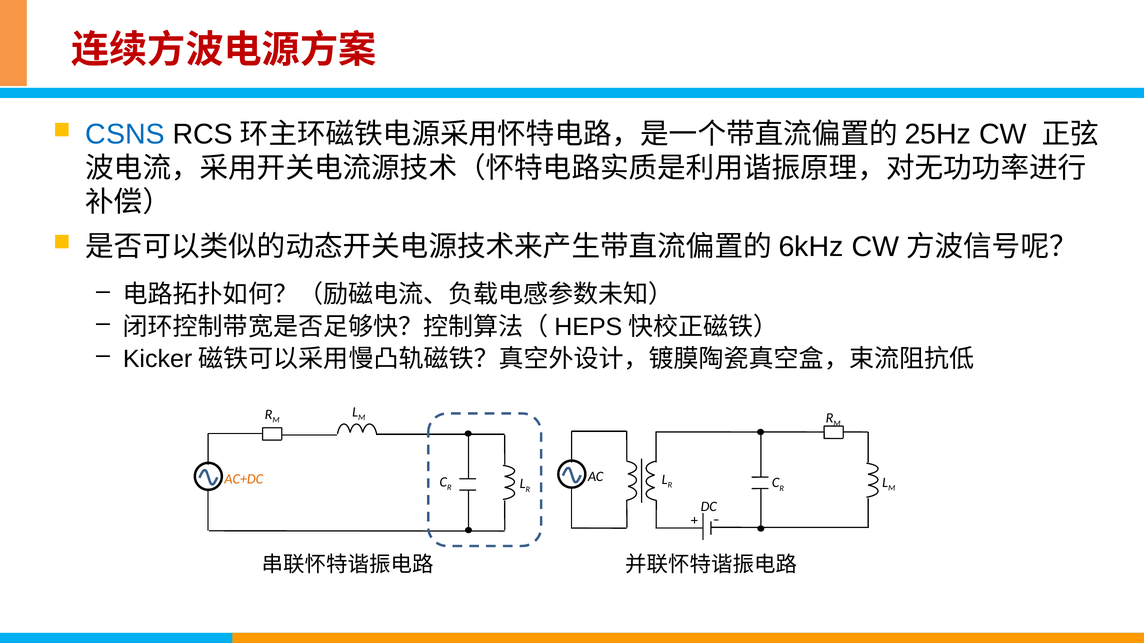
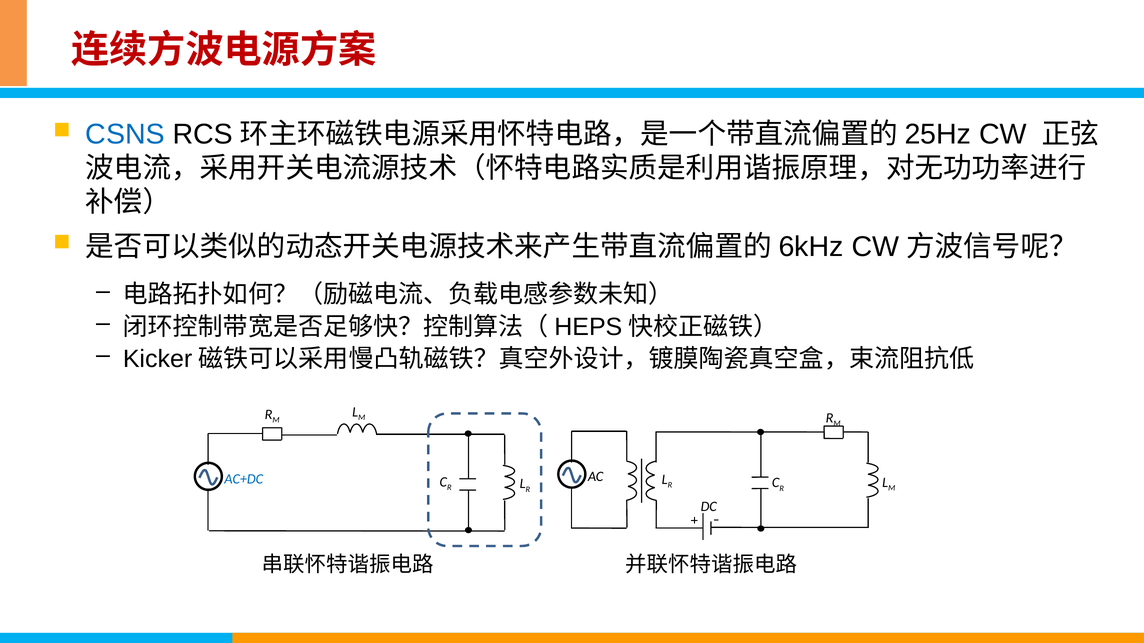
AC+DC colour: orange -> blue (244, 479)
